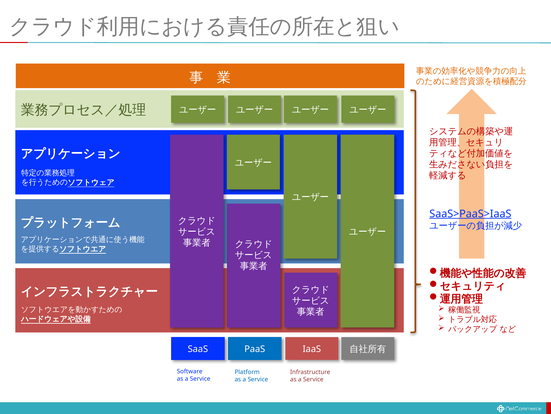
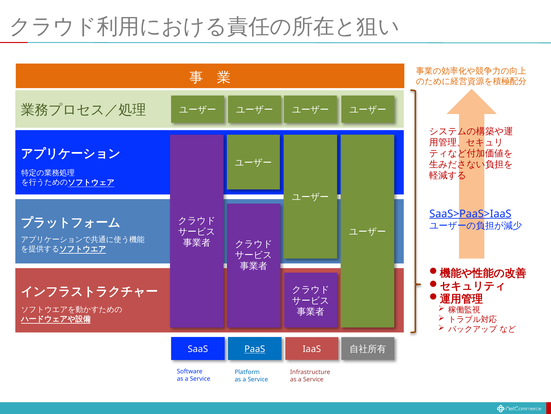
PaaS underline: none -> present (255, 349)
